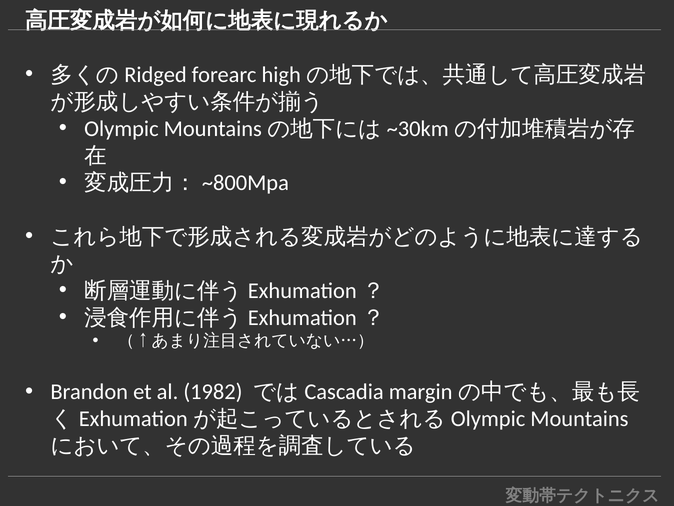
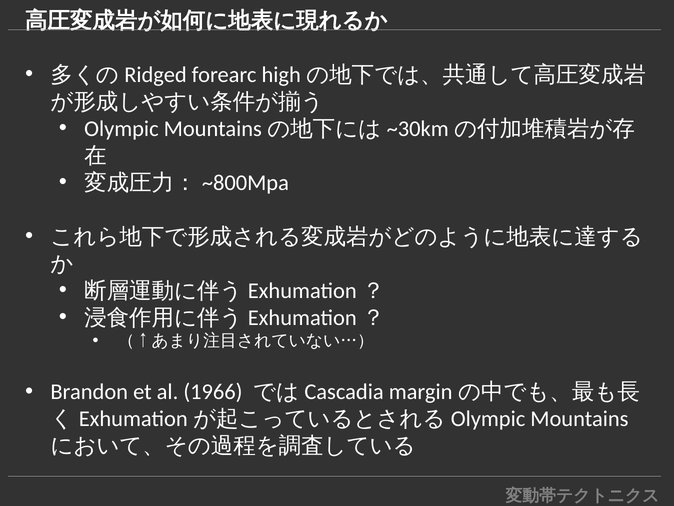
1982: 1982 -> 1966 (213, 391)
